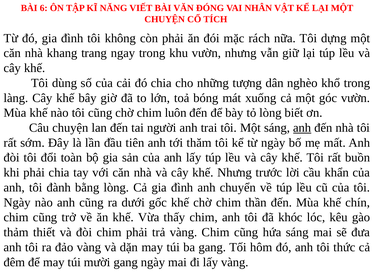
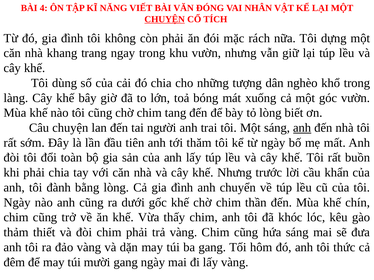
6: 6 -> 4 (44, 8)
CHUYỆN underline: none -> present (165, 19)
luôn: luôn -> tang (176, 113)
